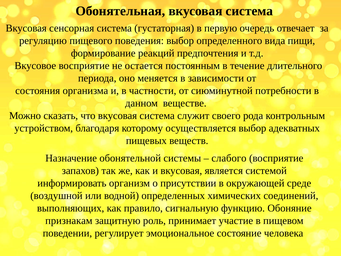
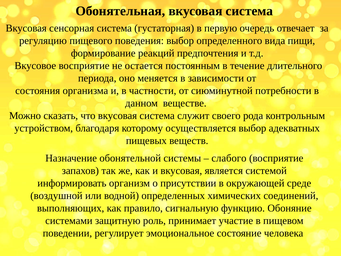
признакам: признакам -> системами (69, 221)
